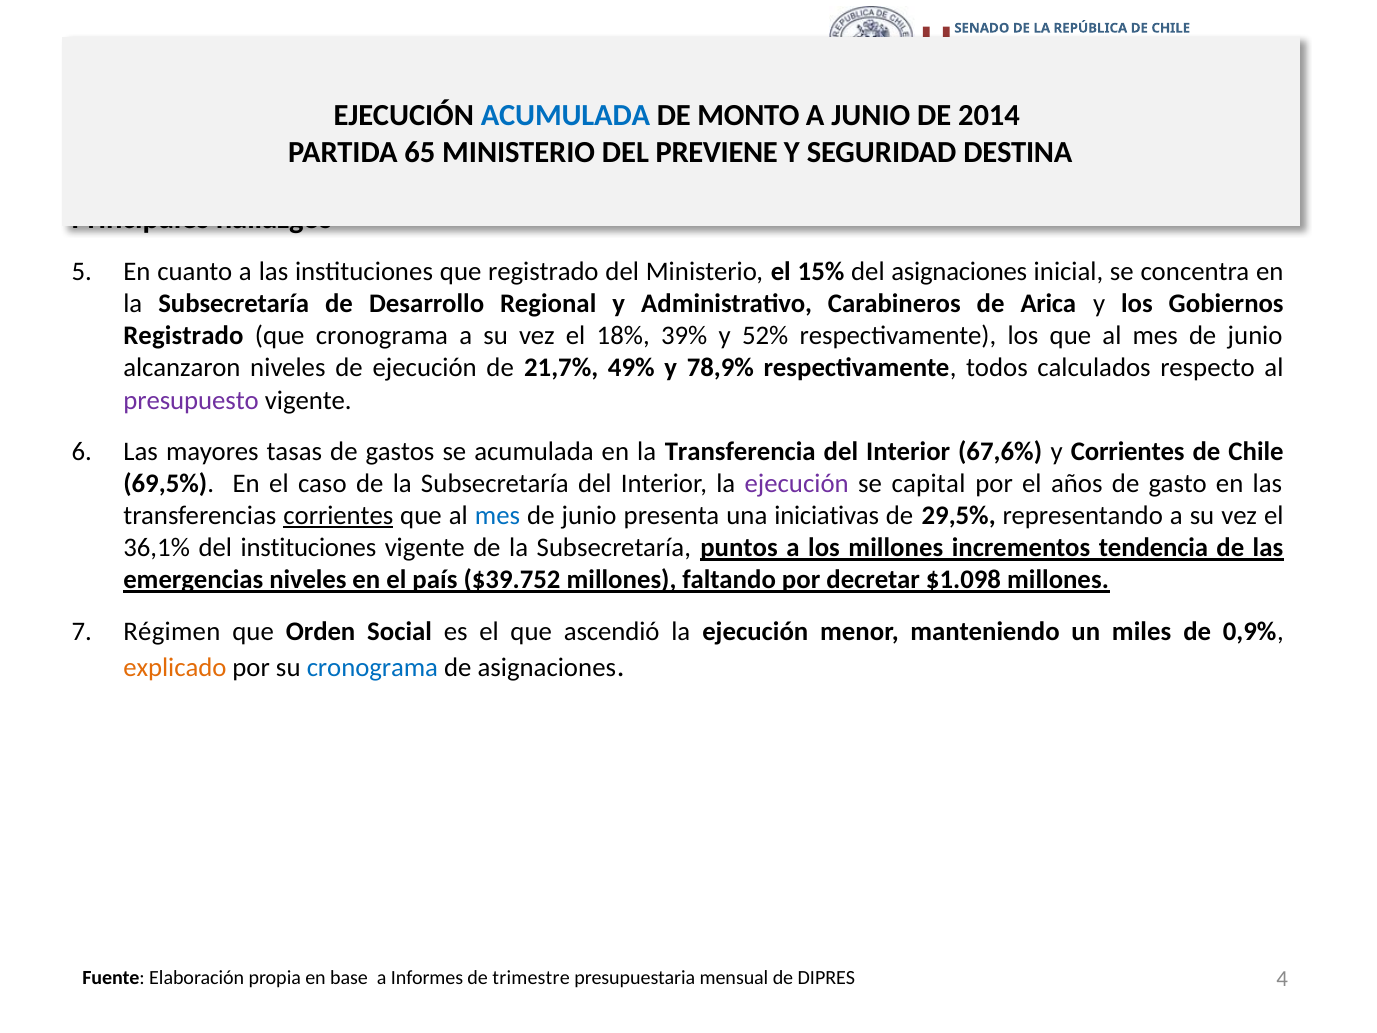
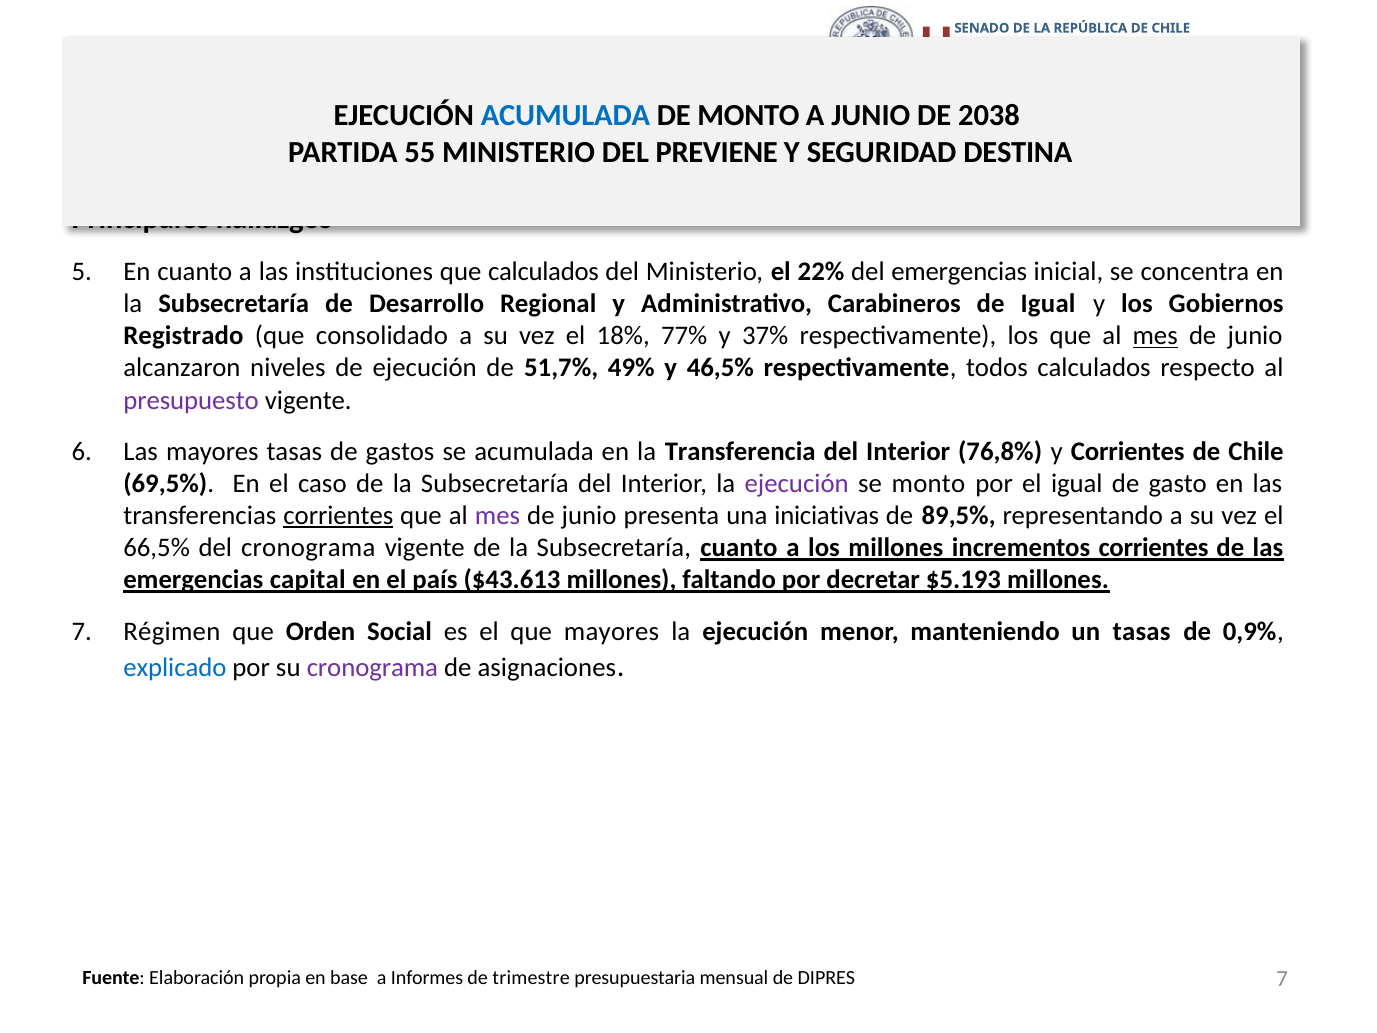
2014: 2014 -> 2038 (989, 116)
65: 65 -> 55 (420, 152)
que registrado: registrado -> calculados (544, 271)
15%: 15% -> 22% (821, 271)
del asignaciones: asignaciones -> emergencias (959, 271)
de Arica: Arica -> Igual (1048, 304)
que cronograma: cronograma -> consolidado (382, 336)
39%: 39% -> 77% (684, 336)
52%: 52% -> 37% (765, 336)
mes underline: none -> present (1155, 336)
21,7%: 21,7% -> 51,7% (561, 368)
78,9%: 78,9% -> 46,5% (720, 368)
67,6%: 67,6% -> 76,8% (1000, 451)
se capital: capital -> monto (928, 483)
el años: años -> igual (1077, 483)
mes colour: blue -> purple (497, 516)
29,5%: 29,5% -> 89,5% (959, 516)
36,1%: 36,1% -> 66,5% (157, 548)
del instituciones: instituciones -> cronograma (308, 548)
Subsecretaría puntos: puntos -> cuanto (739, 548)
incrementos tendencia: tendencia -> corrientes (1153, 548)
emergencias niveles: niveles -> capital (308, 580)
$39.752: $39.752 -> $43.613 (512, 580)
$1.098: $1.098 -> $5.193 (963, 580)
que ascendió: ascendió -> mayores (612, 631)
un miles: miles -> tasas (1142, 631)
explicado colour: orange -> blue (175, 667)
cronograma colour: blue -> purple (372, 667)
4: 4 -> 7 (1282, 979)
